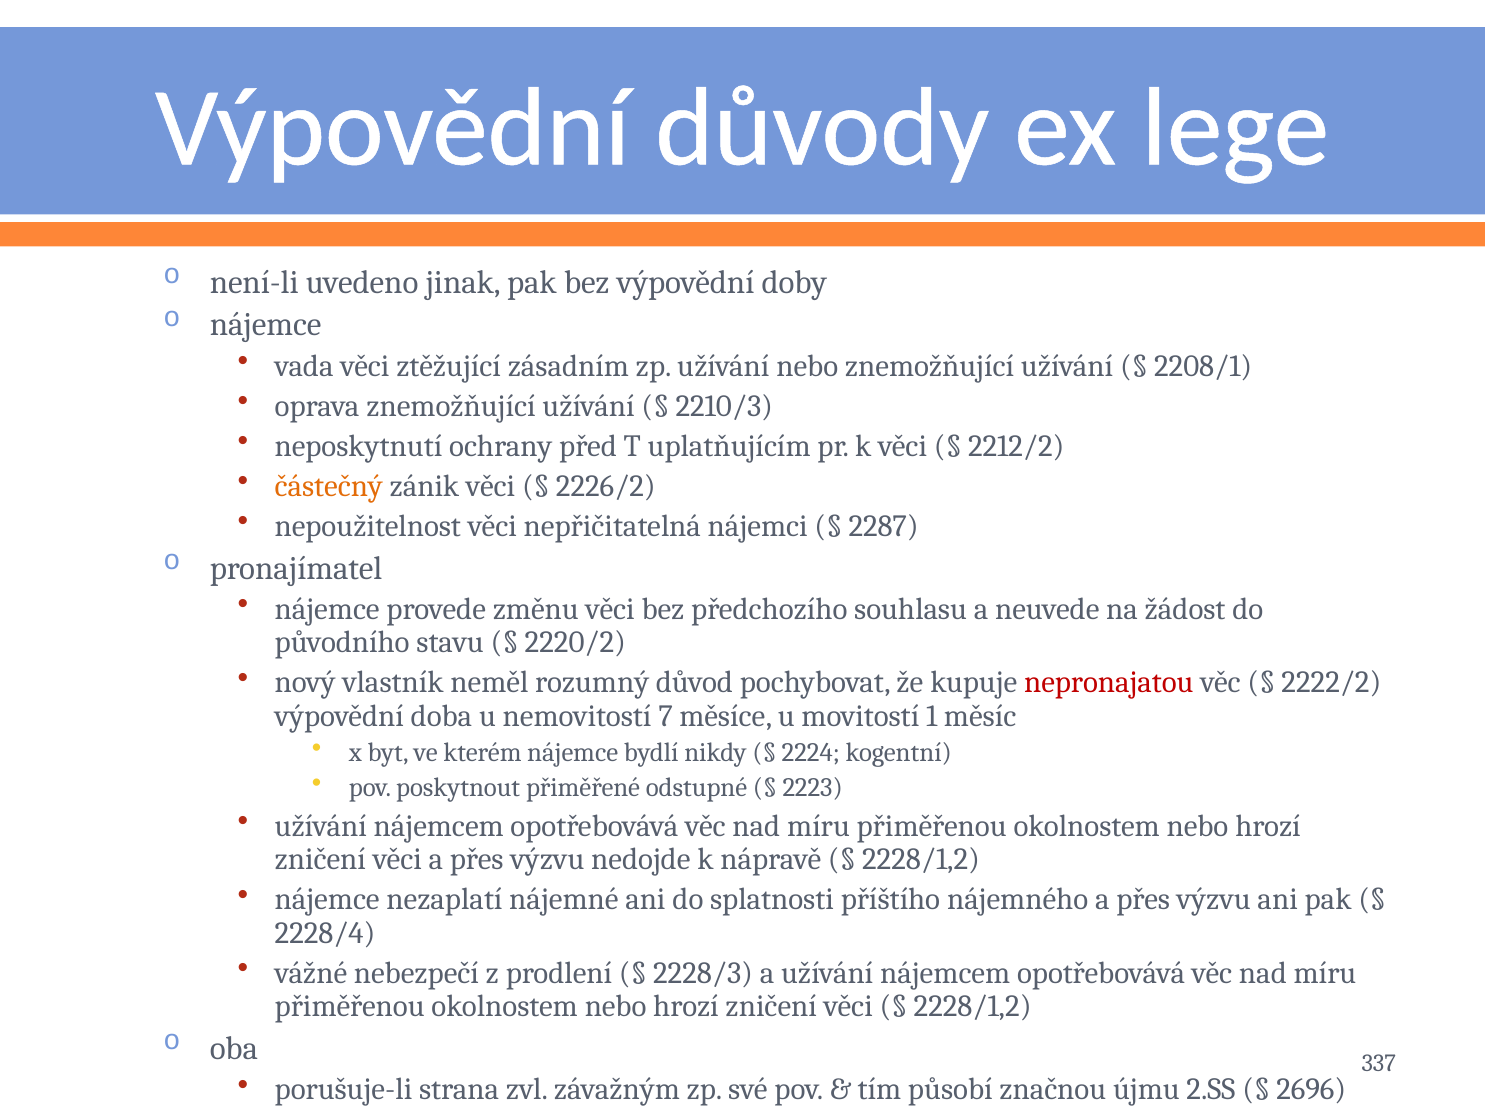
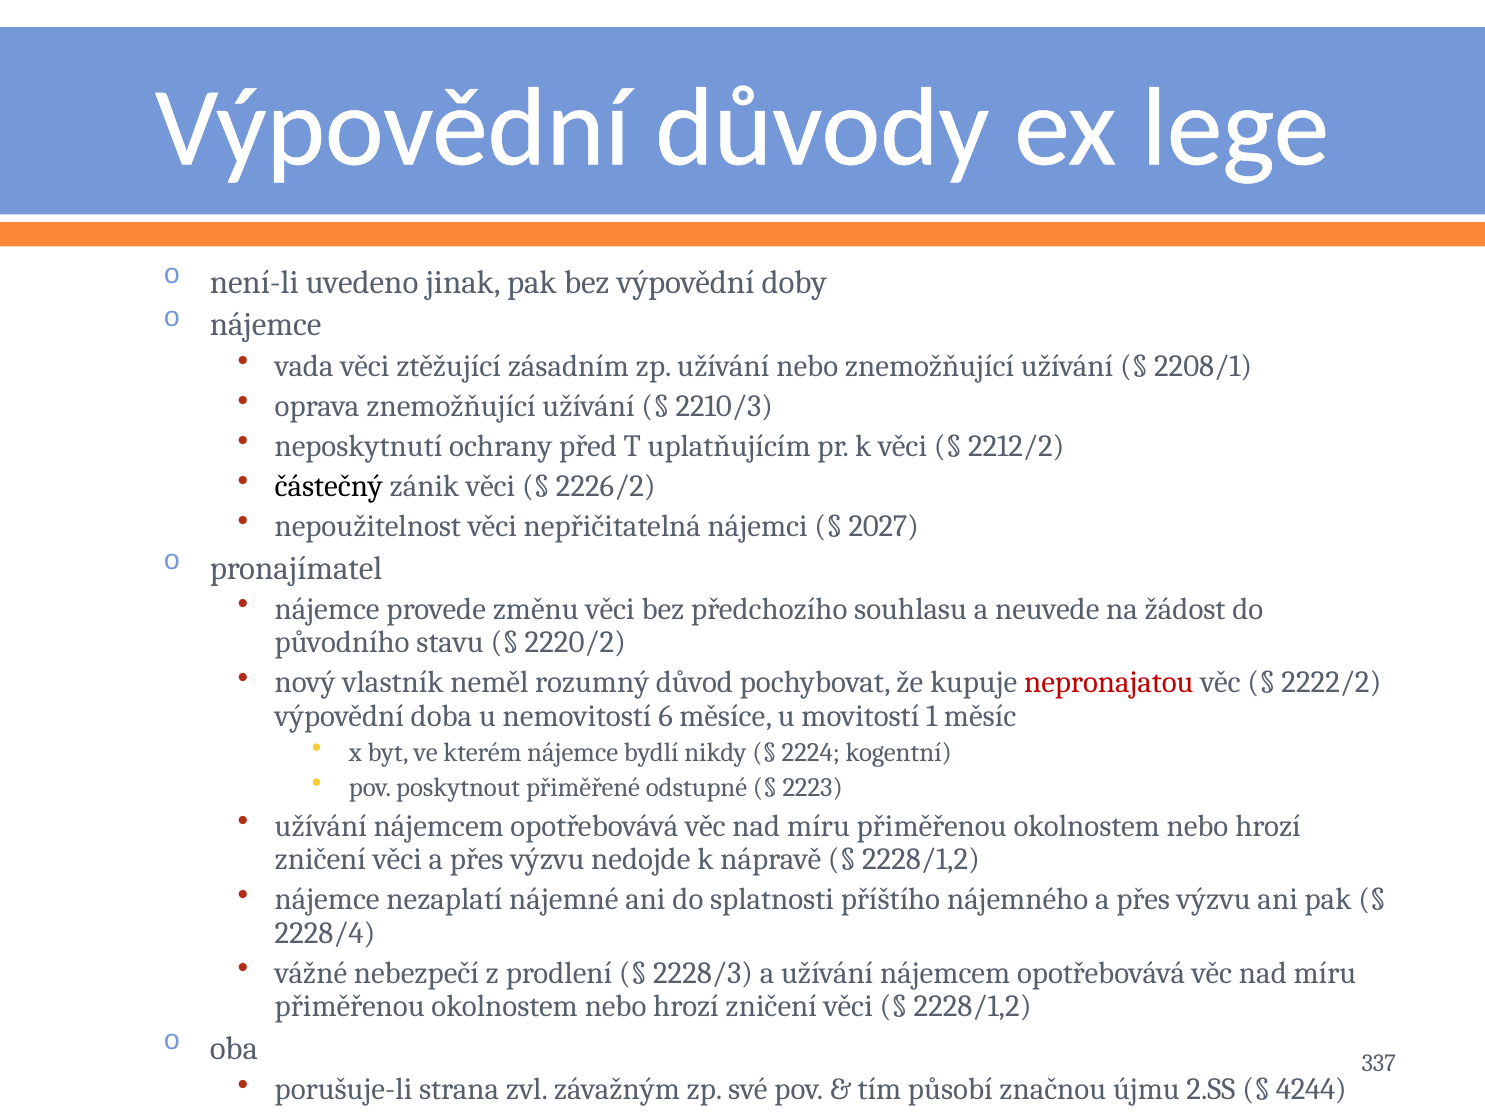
částečný colour: orange -> black (329, 487)
2287: 2287 -> 2027 (884, 527)
7: 7 -> 6 (666, 717)
2696: 2696 -> 4244 (1311, 1090)
